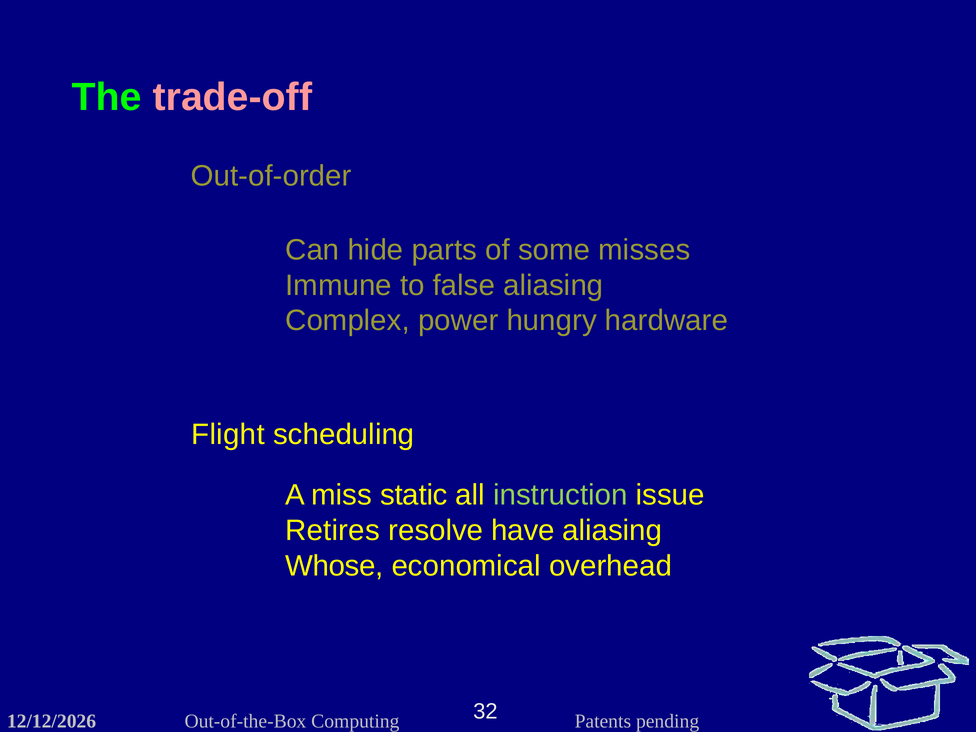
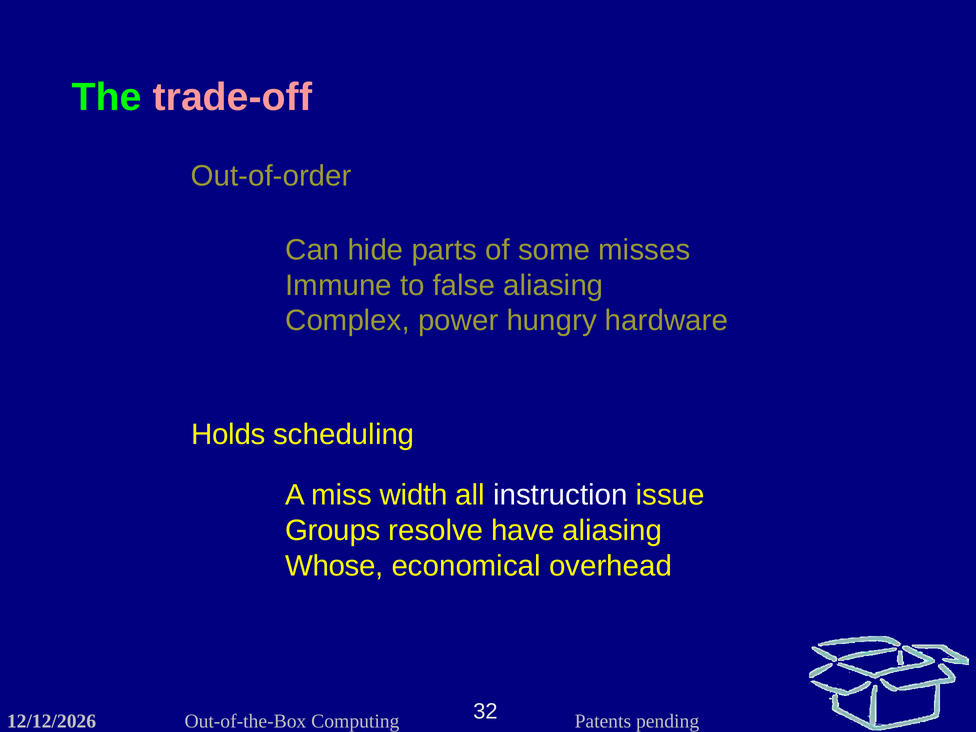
Flight: Flight -> Holds (228, 435)
static: static -> width (414, 495)
instruction colour: light green -> white (560, 495)
Retires: Retires -> Groups (333, 531)
